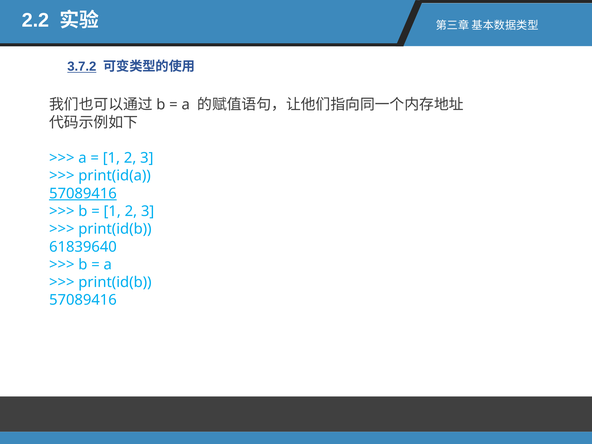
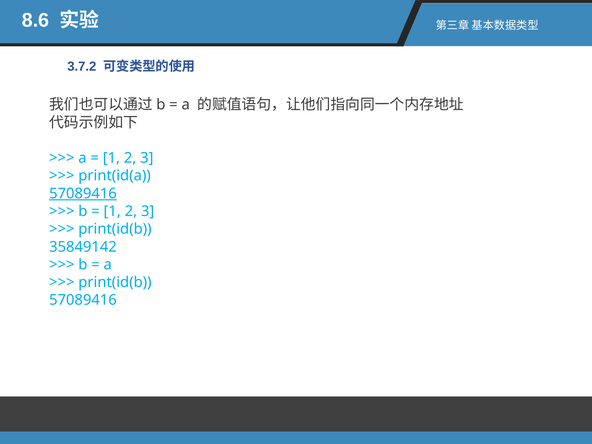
2.2: 2.2 -> 8.6 (35, 20)
3.7.2 underline: present -> none (82, 67)
61839640: 61839640 -> 35849142 (83, 247)
